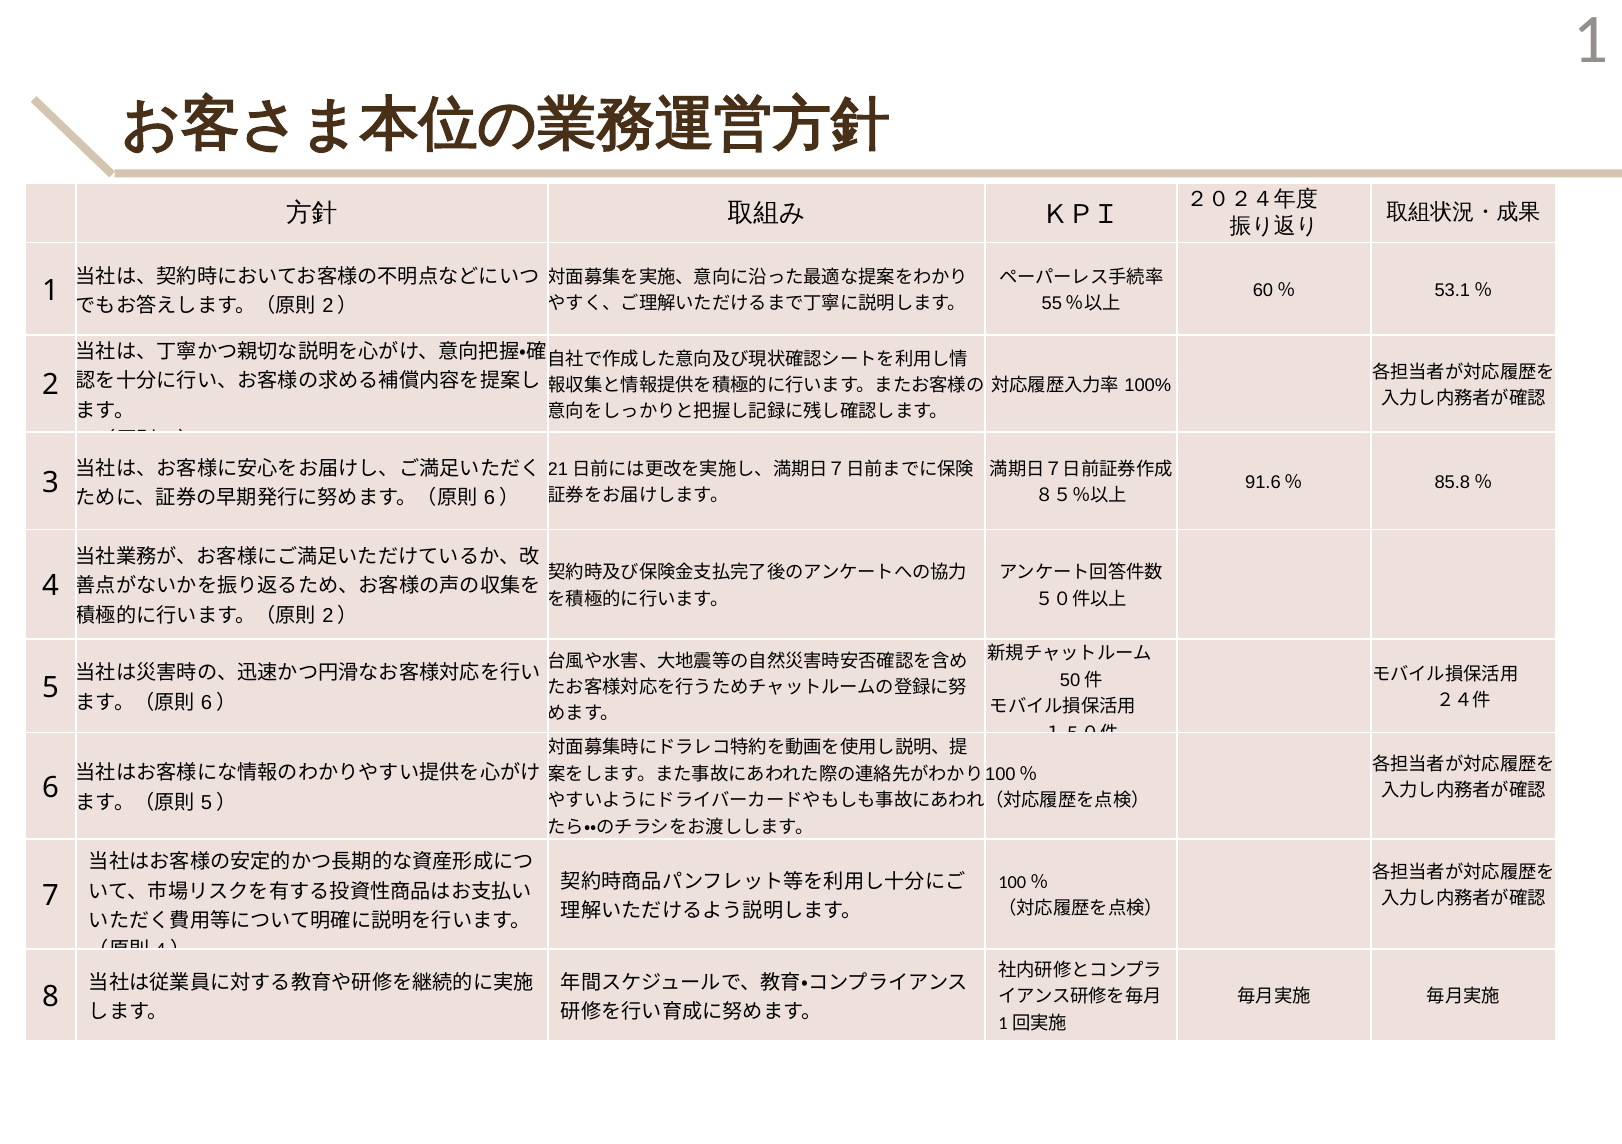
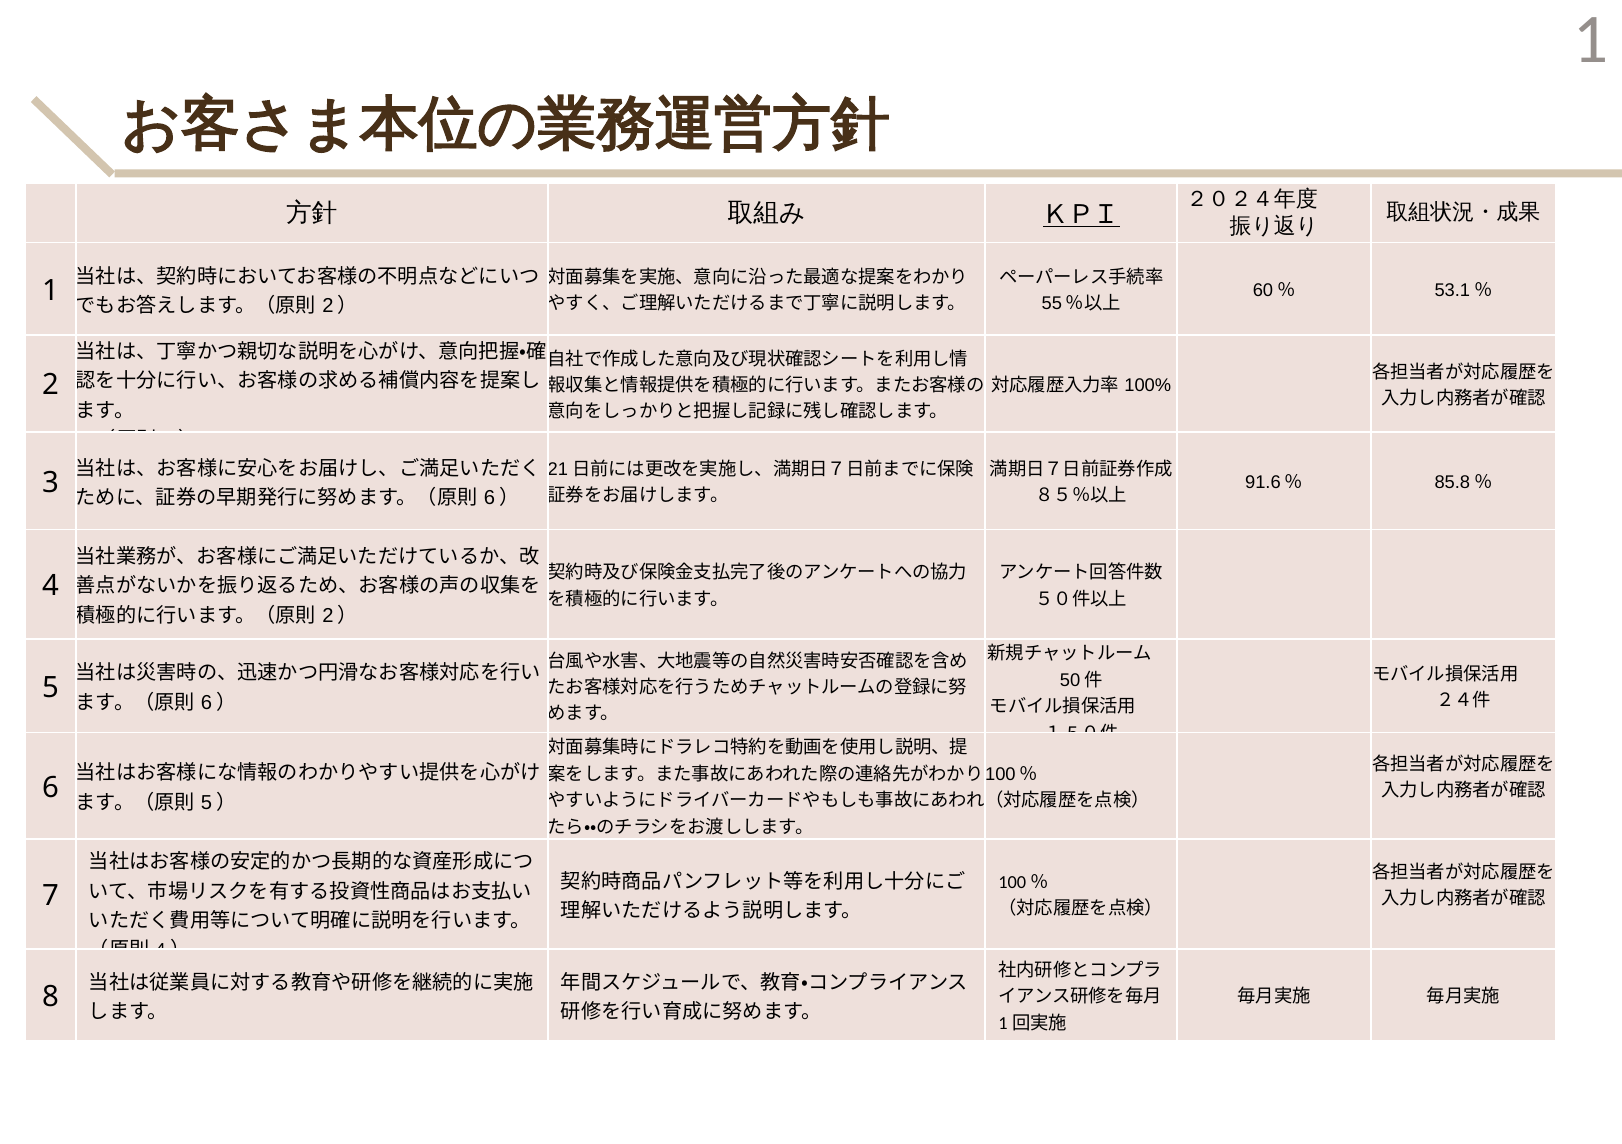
ＫＰＩ underline: none -> present (1081, 215)
